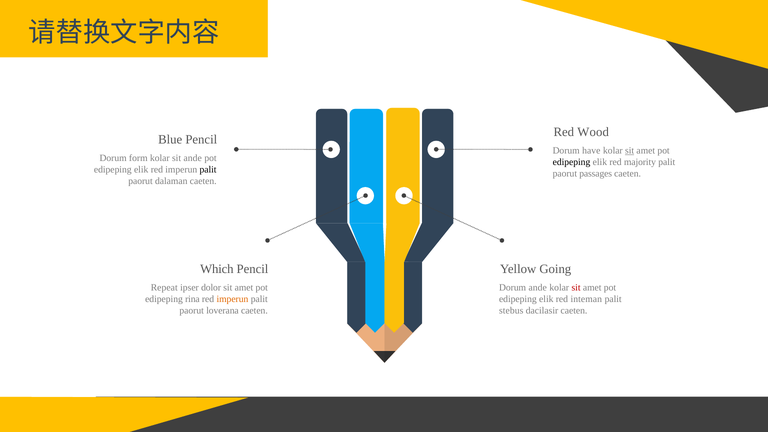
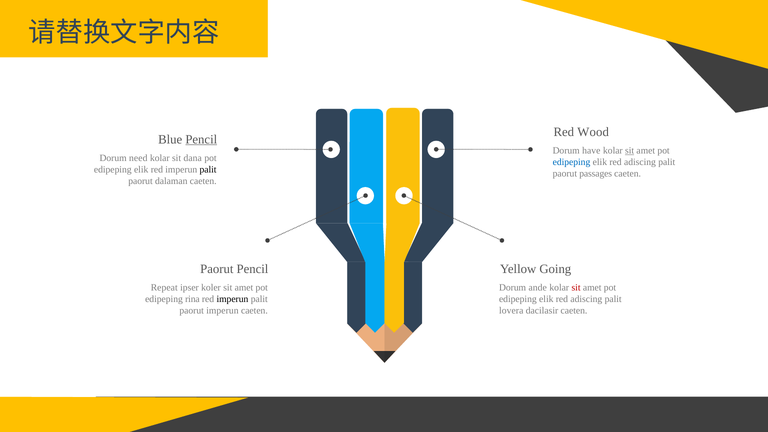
Pencil underline: none -> present (201, 139)
form: form -> need (138, 158)
sit ande: ande -> dana (193, 158)
edipeping colour: black -> blue (571, 162)
majority: majority -> adiscing (640, 162)
Which: Which -> Paorut (217, 269)
dolor: dolor -> koler (211, 288)
imperun colour: orange -> black (232, 299)
inteman: inteman -> adiscing (586, 299)
paorut loverana: loverana -> imperun (222, 311)
stebus: stebus -> lovera (511, 311)
